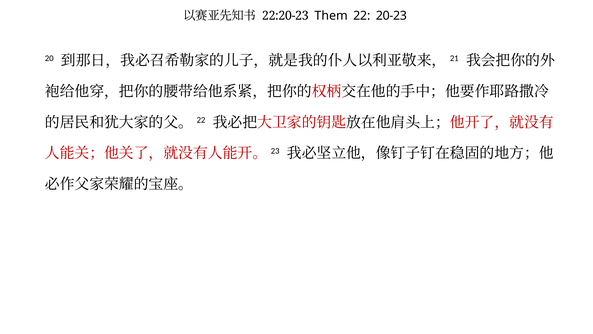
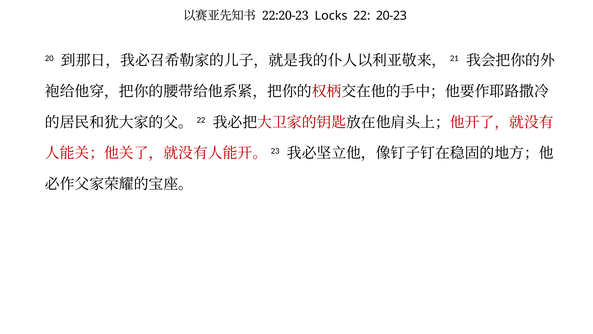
Them: Them -> Locks (331, 16)
